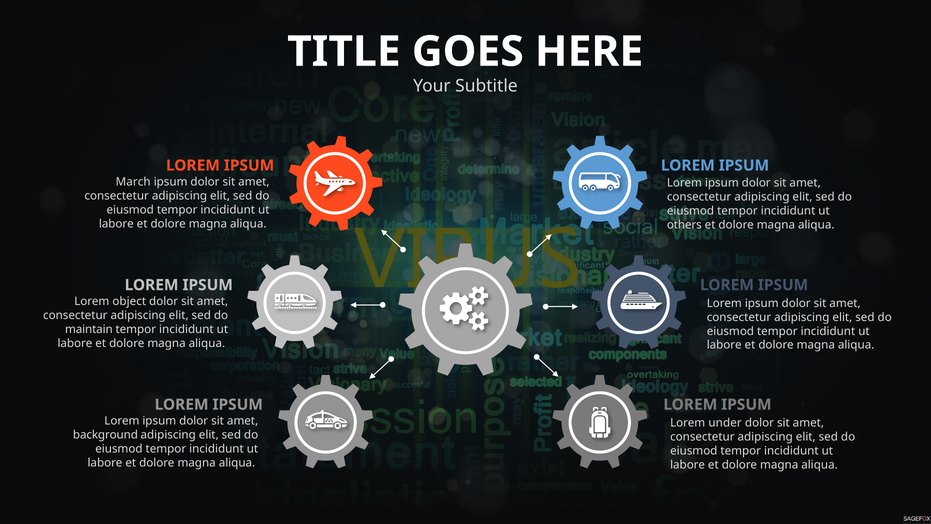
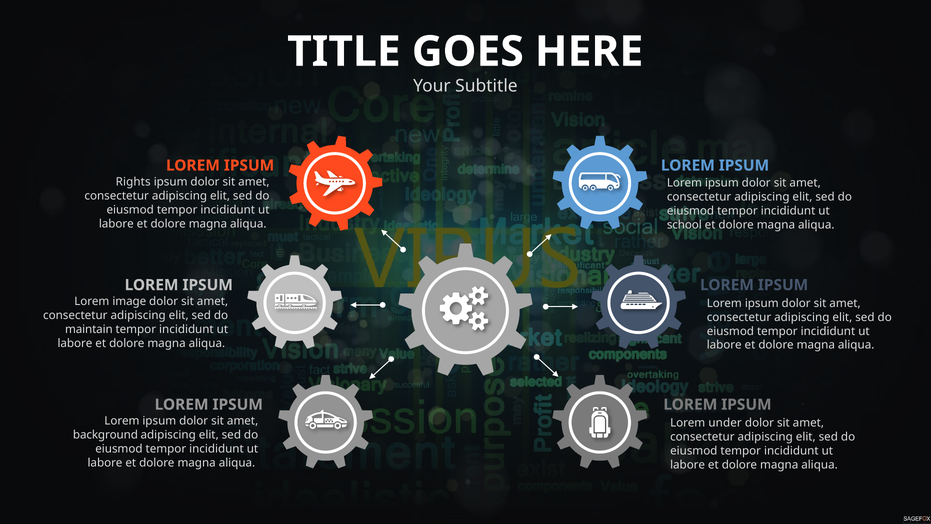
March: March -> Rights (133, 182)
others: others -> school (684, 225)
object: object -> image (129, 301)
